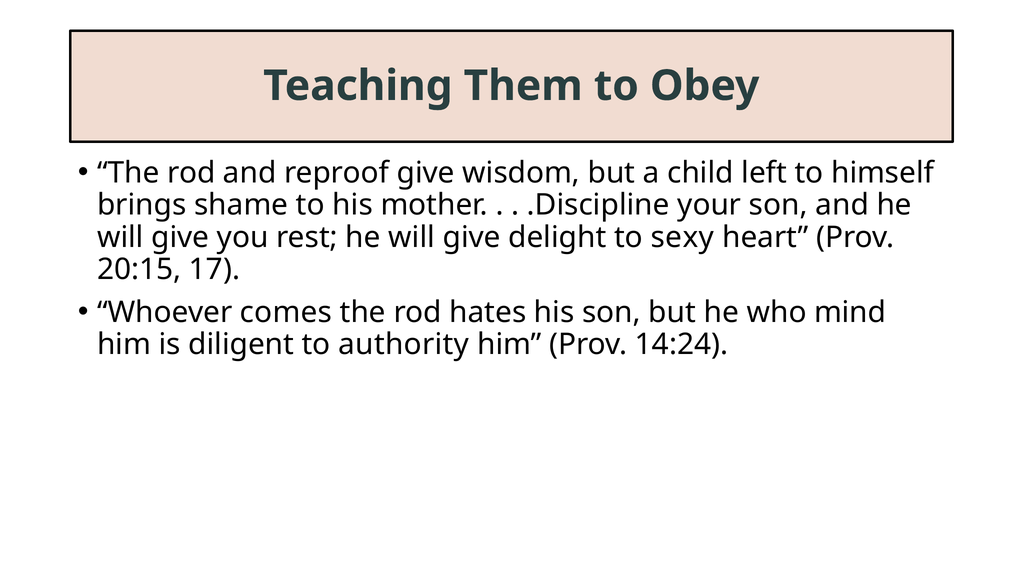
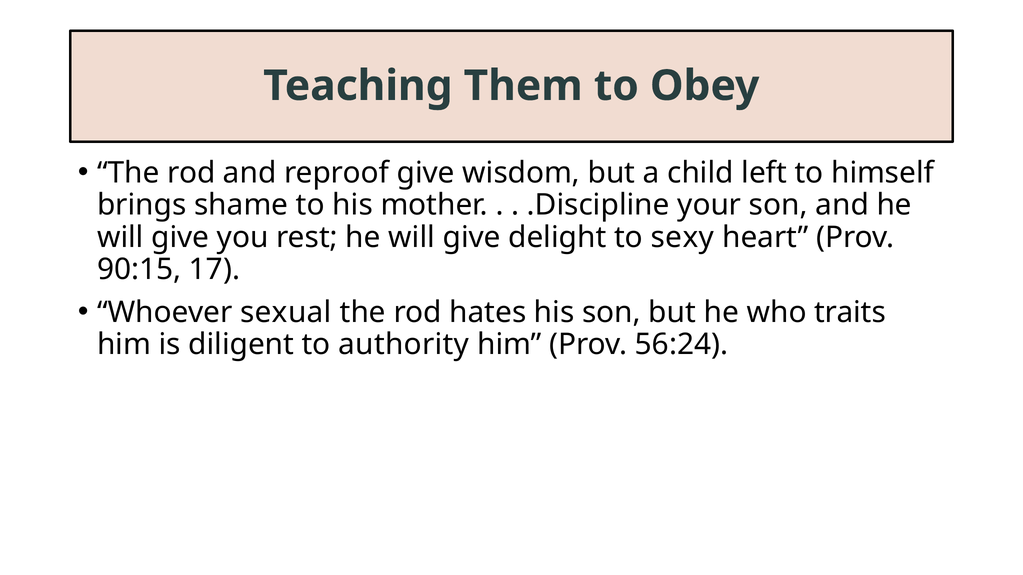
20:15: 20:15 -> 90:15 (139, 270)
comes: comes -> sexual (286, 313)
mind: mind -> traits (850, 313)
14:24: 14:24 -> 56:24 (681, 345)
